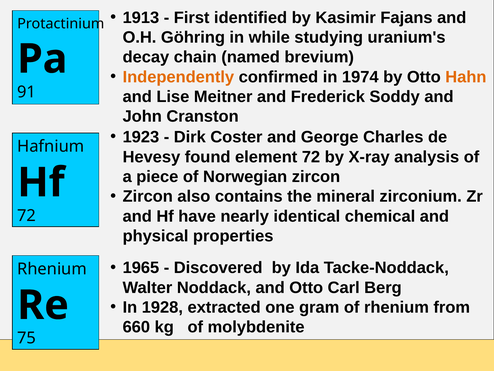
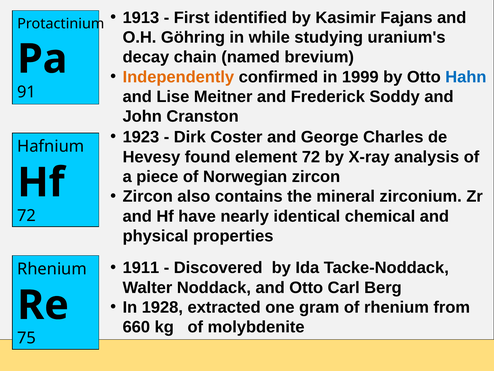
1974: 1974 -> 1999 (360, 77)
Hahn colour: orange -> blue (466, 77)
1965: 1965 -> 1911 (141, 267)
